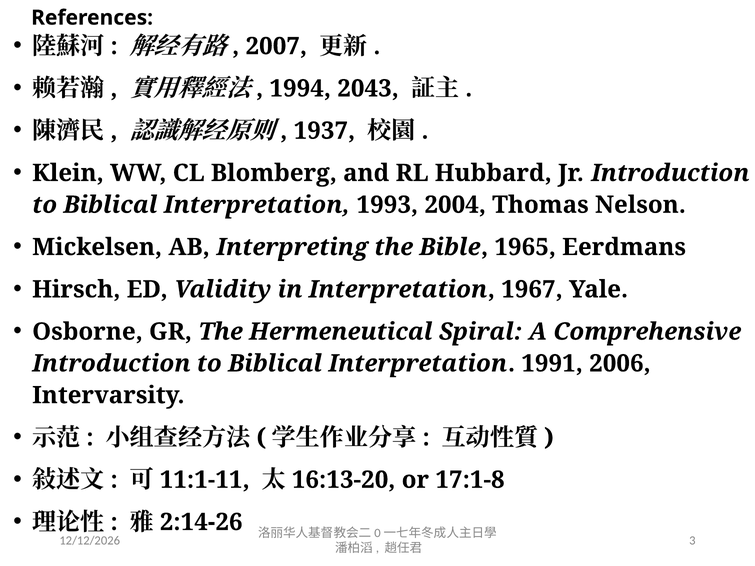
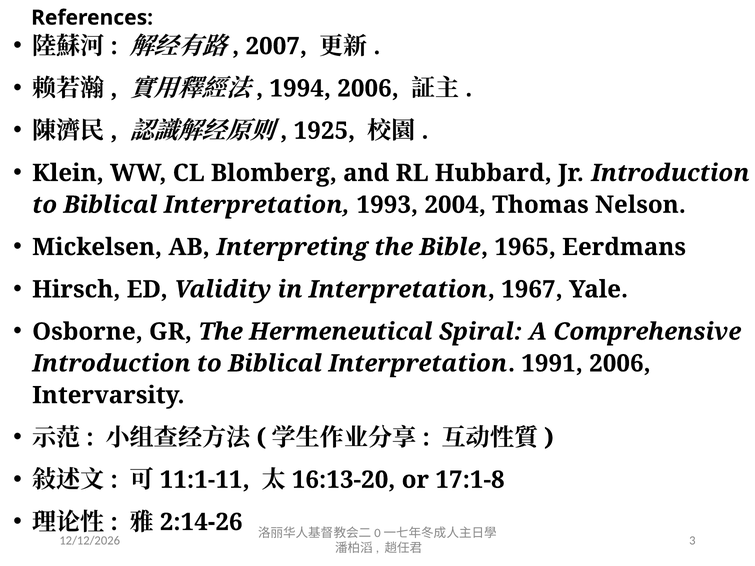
1994 2043: 2043 -> 2006 (368, 89)
1937: 1937 -> 1925 (324, 131)
